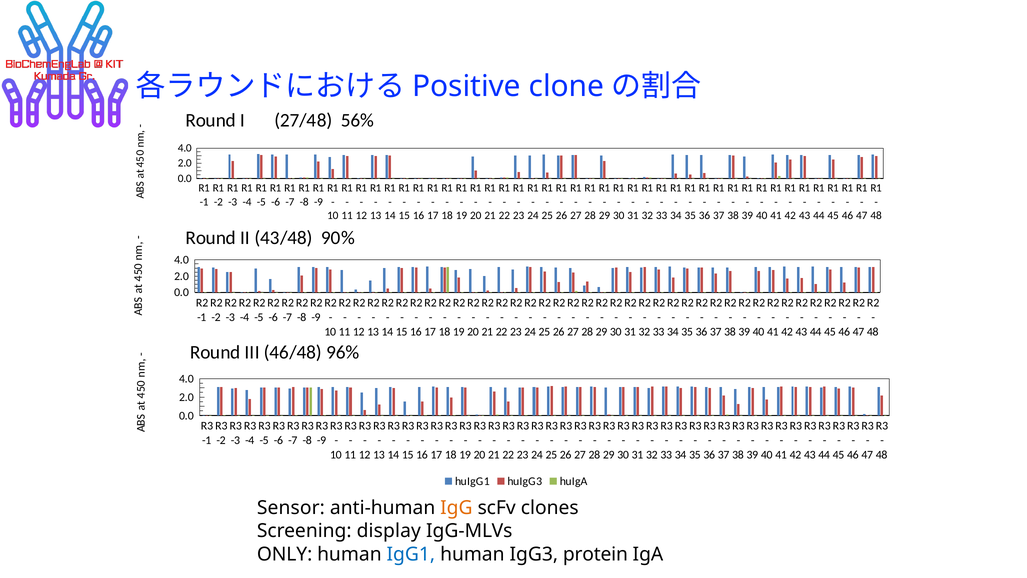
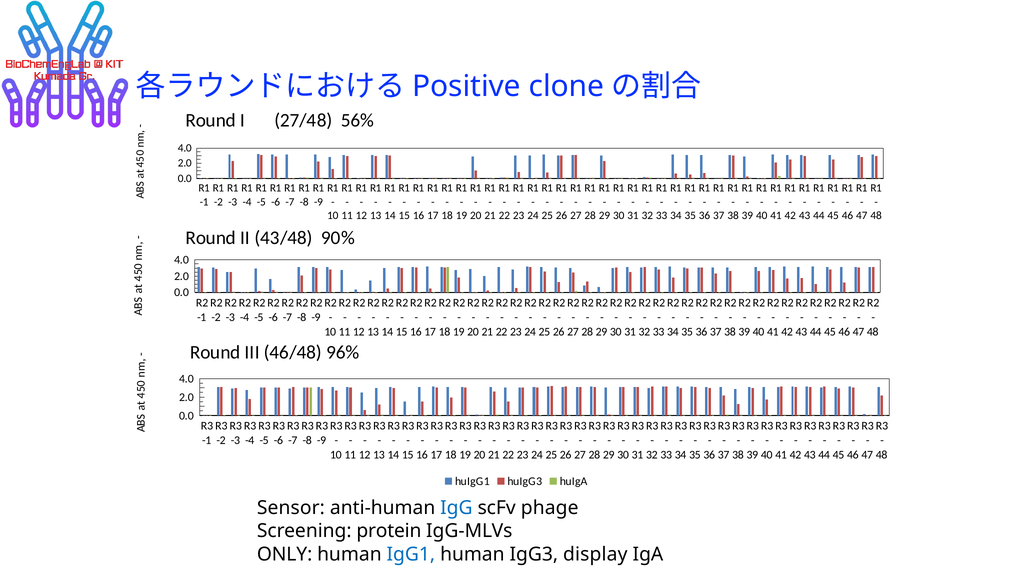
IgG colour: orange -> blue (456, 508)
clones: clones -> phage (550, 508)
display: display -> protein (389, 531)
protein: protein -> display (595, 554)
